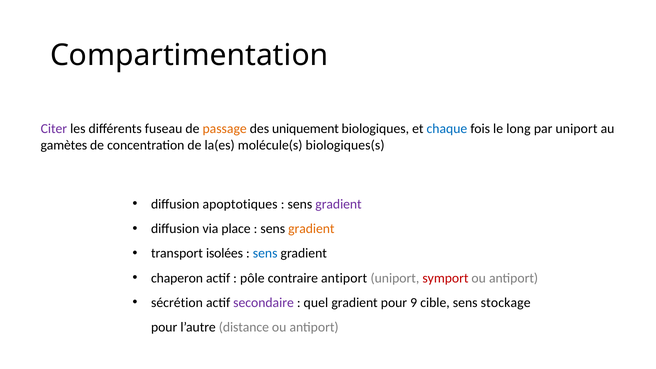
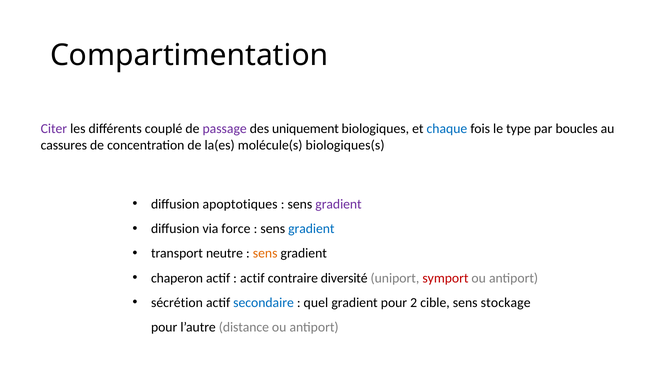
fuseau: fuseau -> couplé (164, 129)
passage colour: orange -> purple (225, 129)
long: long -> type (518, 129)
par uniport: uniport -> boucles (577, 129)
gamètes: gamètes -> cassures (64, 145)
place: place -> force (236, 229)
gradient colour: orange -> blue (311, 229)
isolées: isolées -> neutre (224, 253)
sens colour: blue -> orange (265, 253)
pôle: pôle -> actif (252, 278)
contraire antiport: antiport -> diversité (344, 278)
secondaire colour: purple -> blue (264, 303)
9: 9 -> 2 (414, 303)
